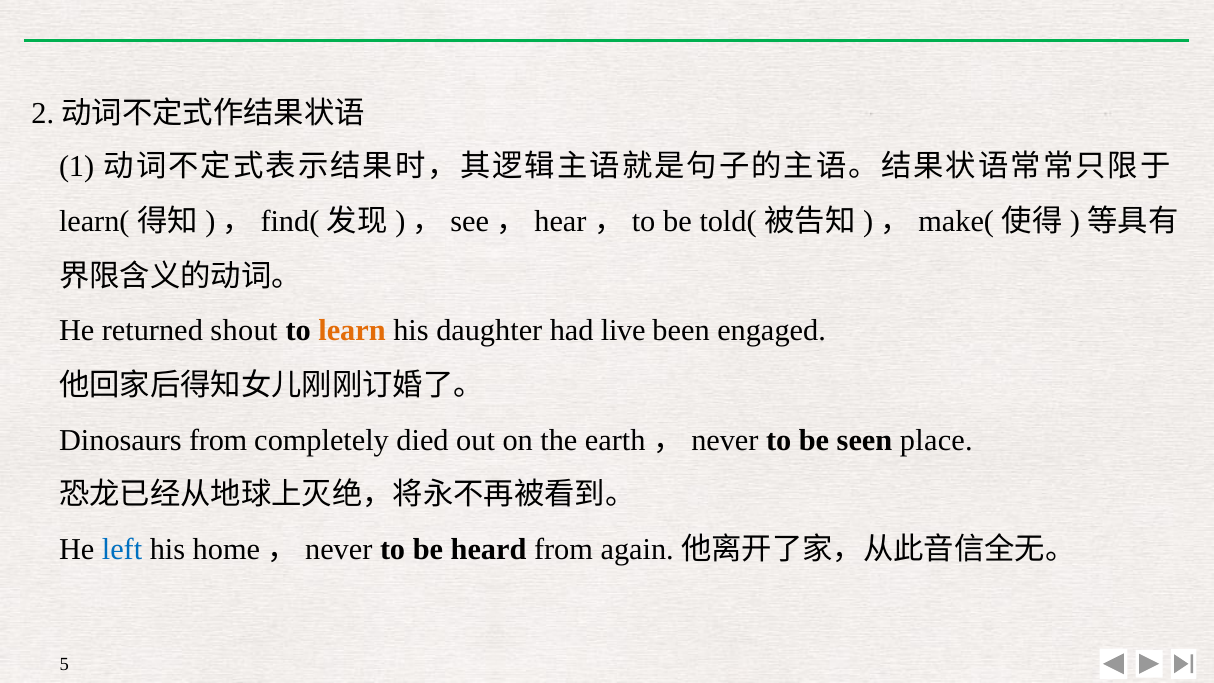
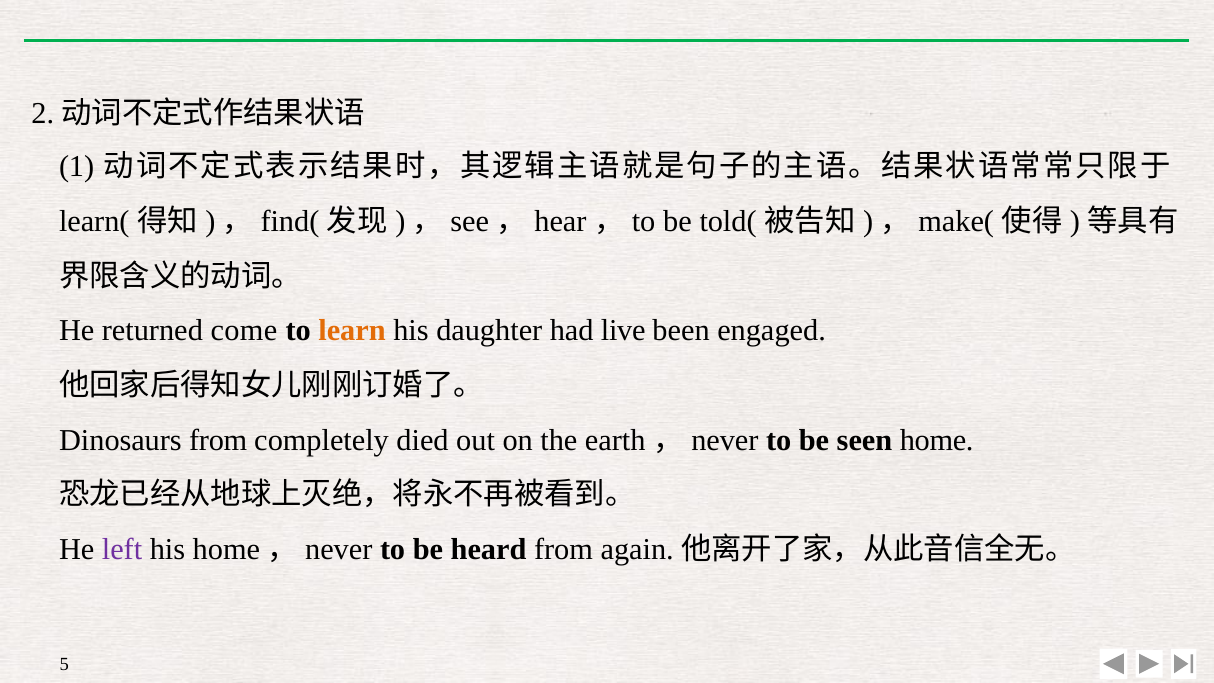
shout: shout -> come (244, 331)
place: place -> home (937, 440)
left colour: blue -> purple (122, 549)
